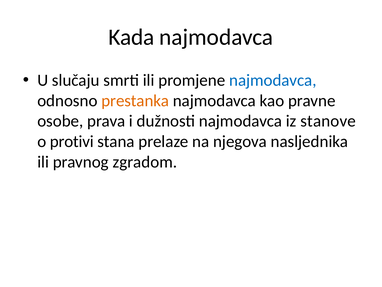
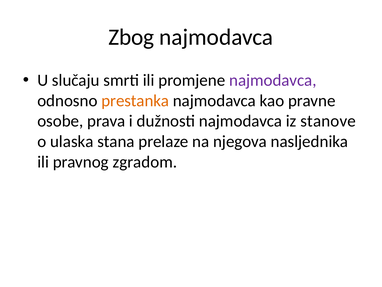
Kada: Kada -> Zbog (131, 37)
najmodavca colour: blue -> purple (273, 80)
protivi: protivi -> ulaska (72, 141)
